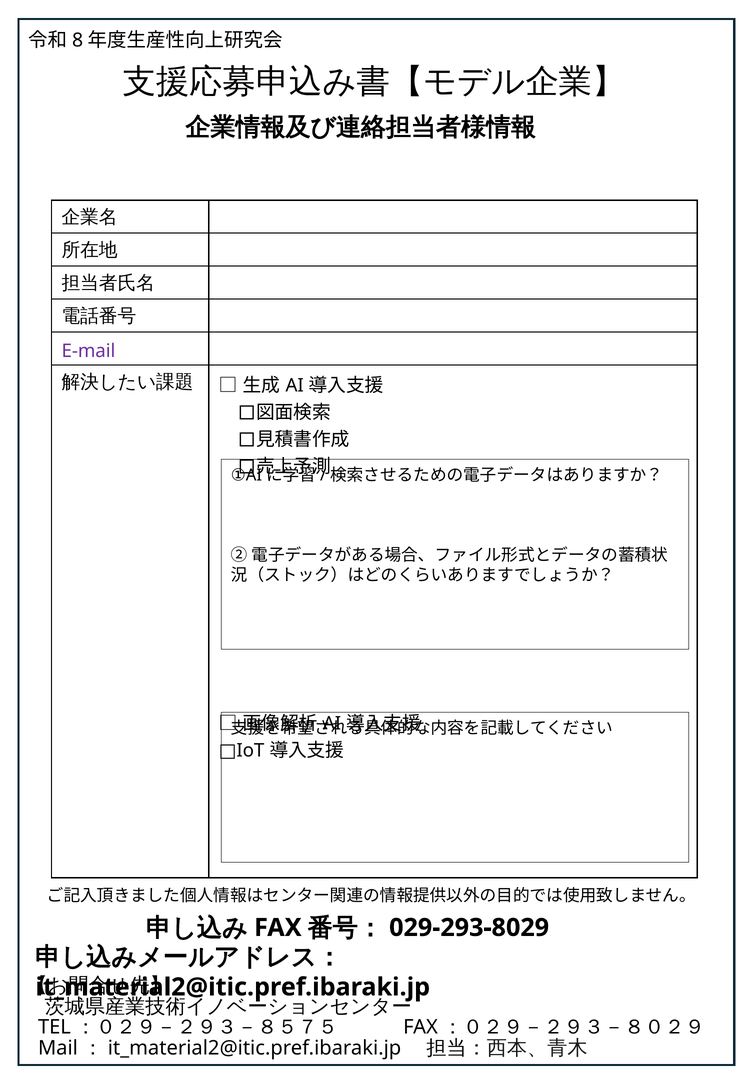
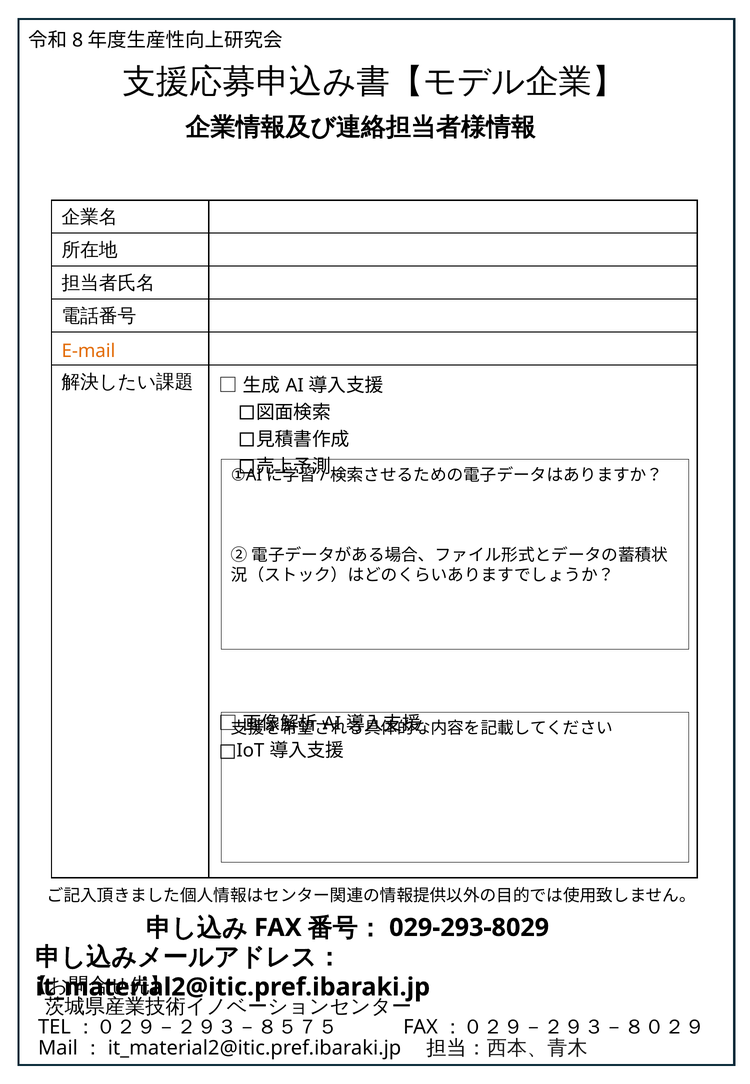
E-mail colour: purple -> orange (89, 351)
